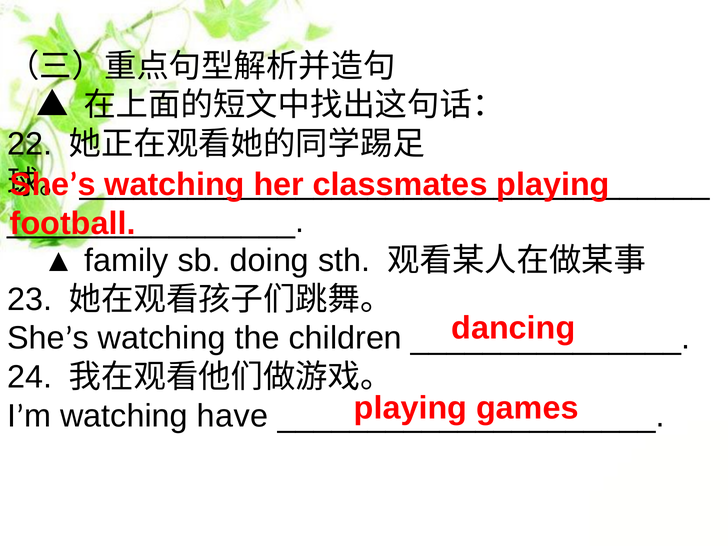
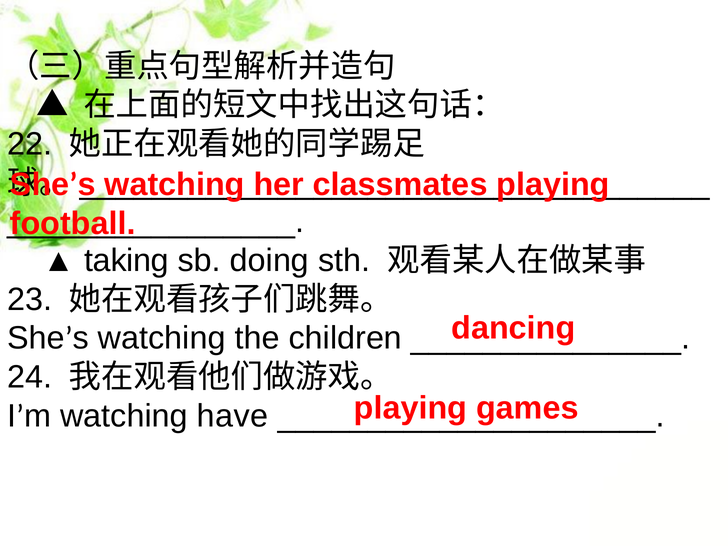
family: family -> taking (127, 261)
